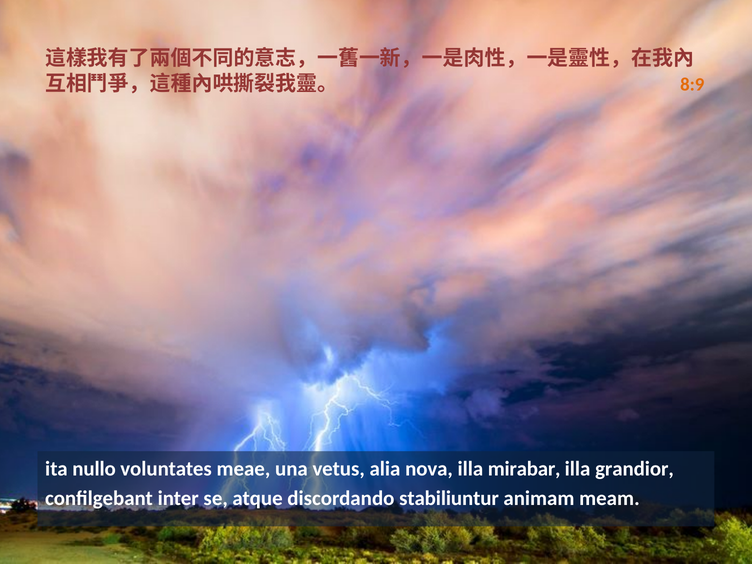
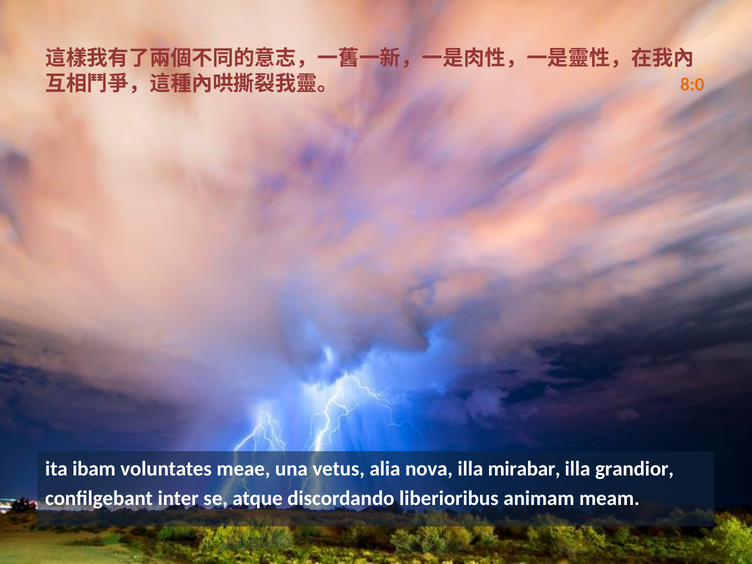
8:9: 8:9 -> 8:0 (692, 84)
nullo: nullo -> ibam (94, 469)
stabiliuntur: stabiliuntur -> liberioribus (449, 498)
